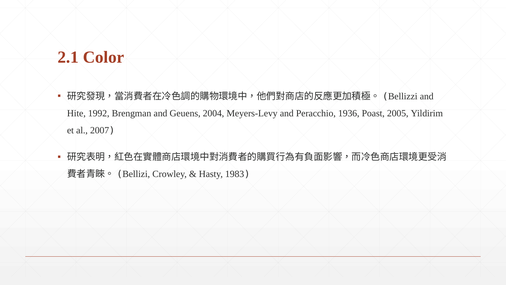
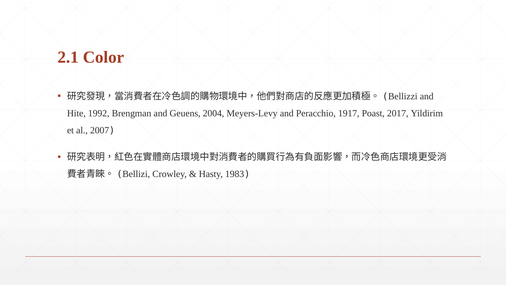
1936: 1936 -> 1917 (349, 113)
2005: 2005 -> 2017 (398, 113)
